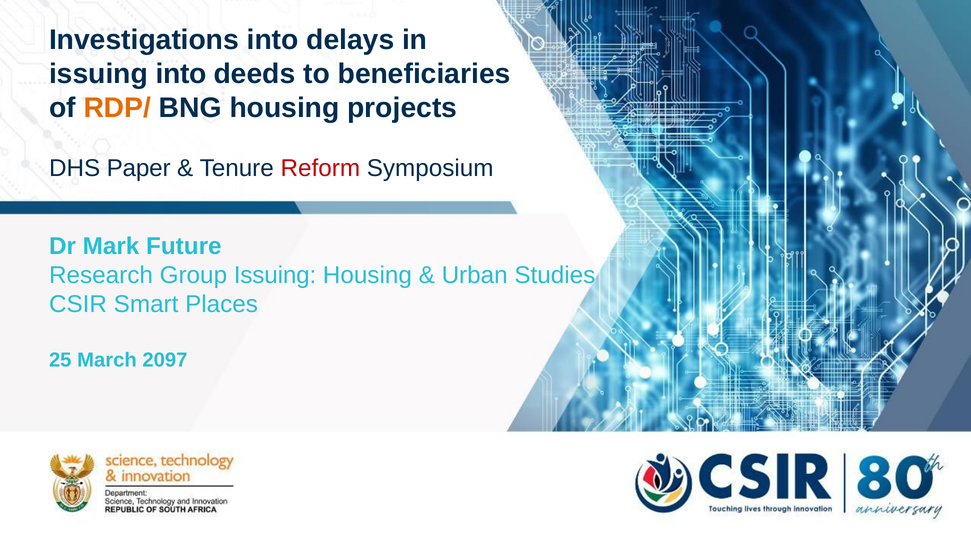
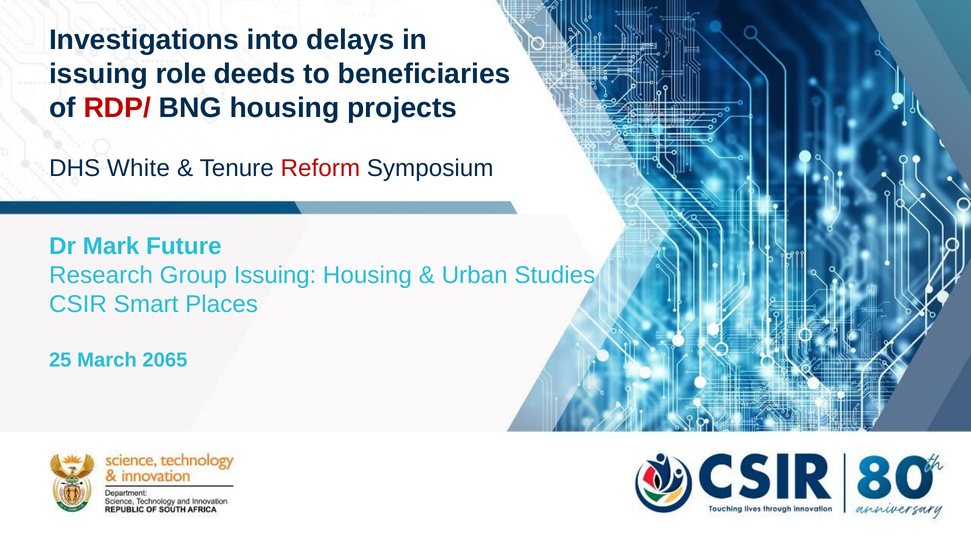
issuing into: into -> role (181, 74)
RDP/ colour: orange -> red (117, 108)
Paper: Paper -> White (138, 169)
2097: 2097 -> 2065 (165, 360)
